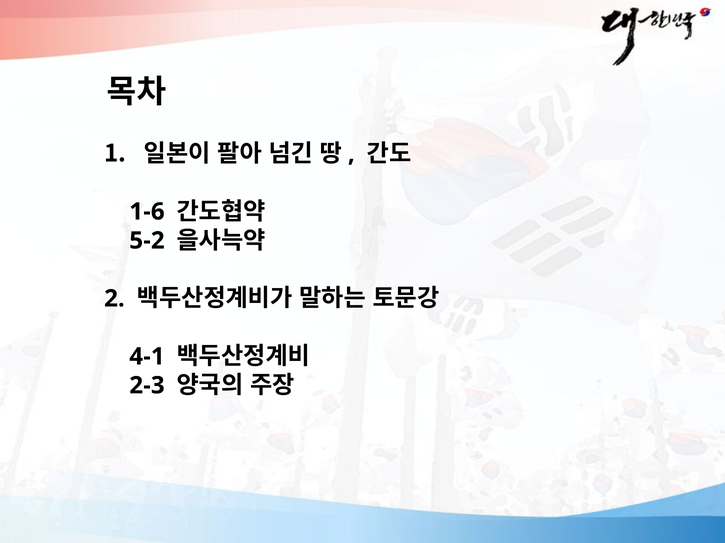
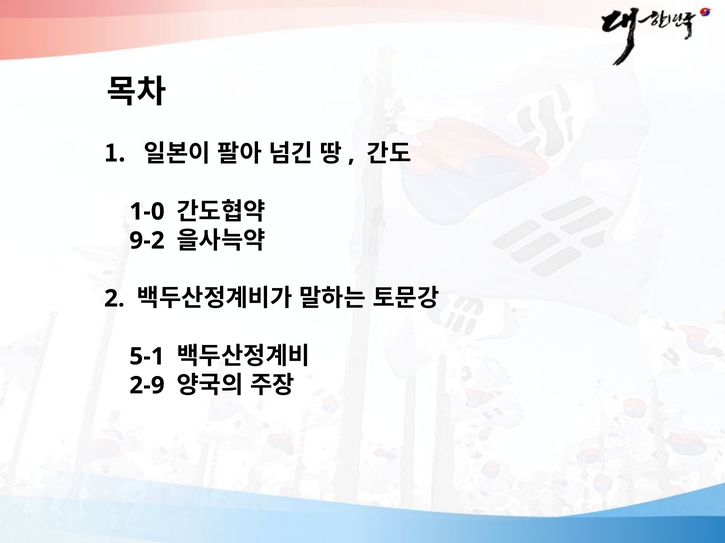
1-6: 1-6 -> 1-0 (147, 212)
5-2: 5-2 -> 9-2 (147, 241)
4-1: 4-1 -> 5-1 (147, 357)
2-3: 2-3 -> 2-9 (147, 386)
